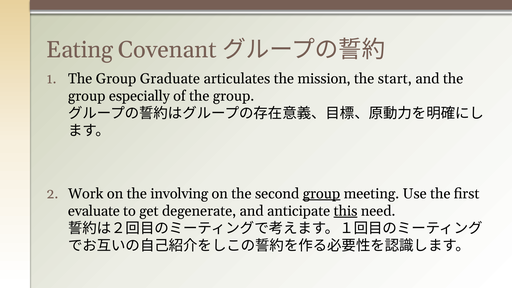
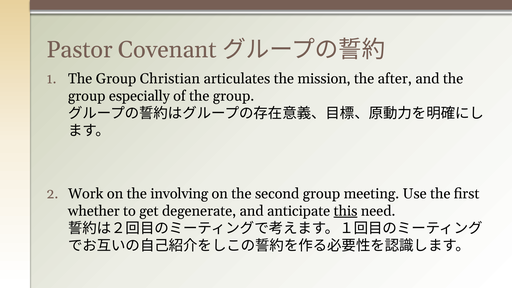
Eating: Eating -> Pastor (80, 50)
Graduate: Graduate -> Christian (170, 79)
start: start -> after (395, 79)
group underline: present -> none (322, 194)
evaluate: evaluate -> whether (94, 211)
